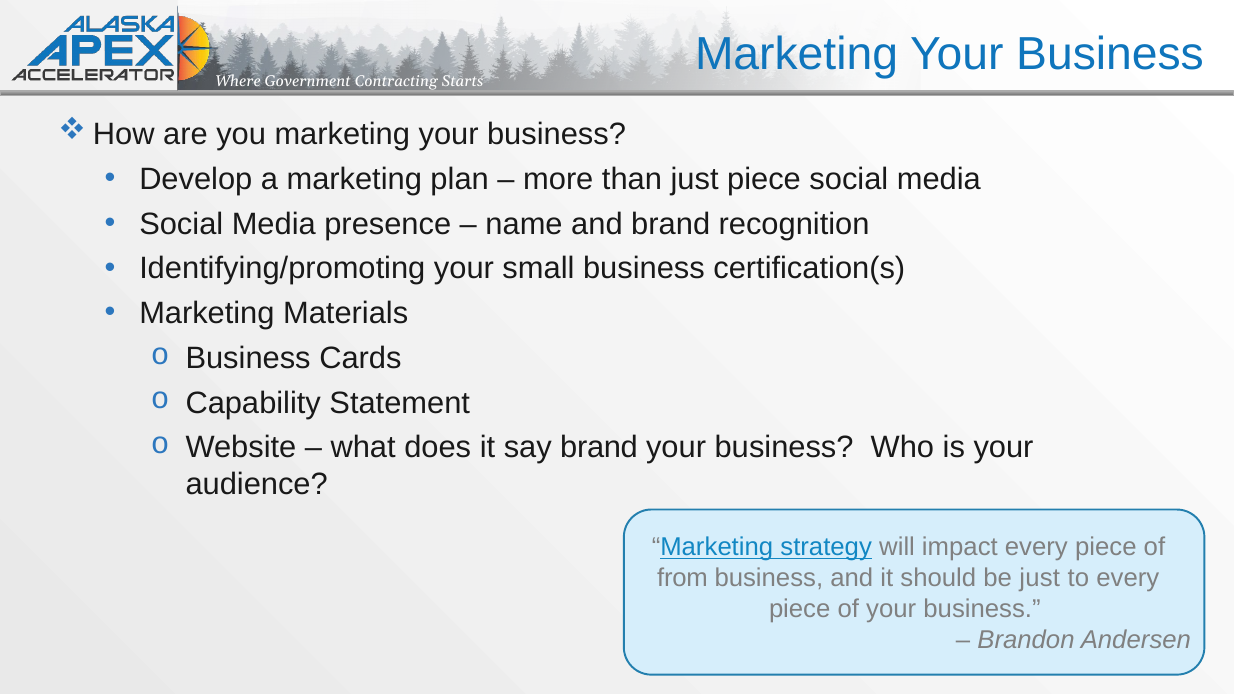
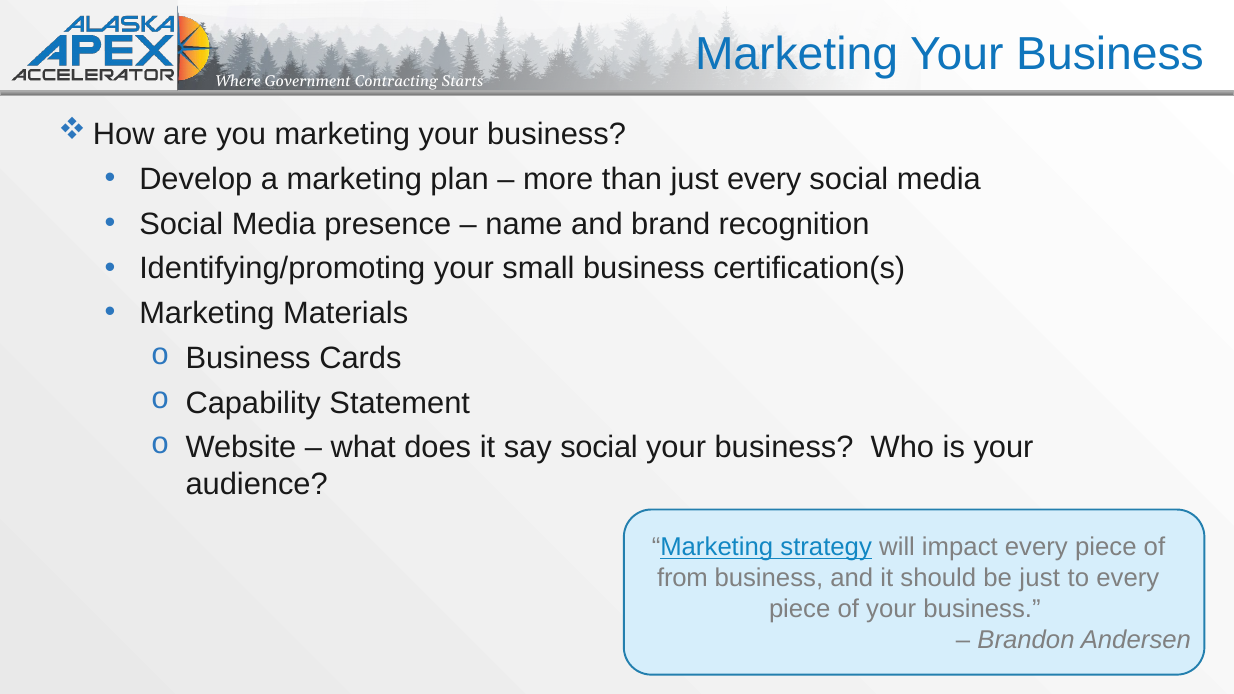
just piece: piece -> every (764, 179)
say brand: brand -> social (599, 448)
